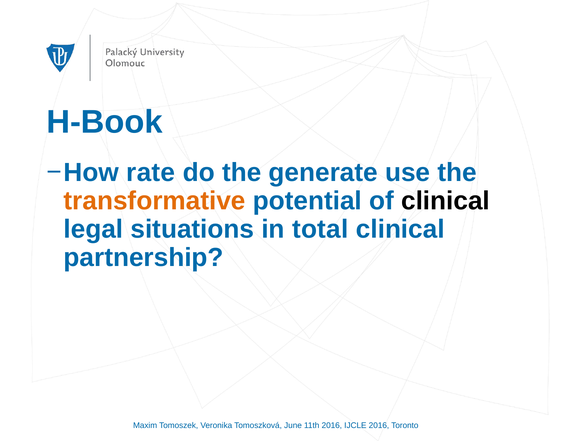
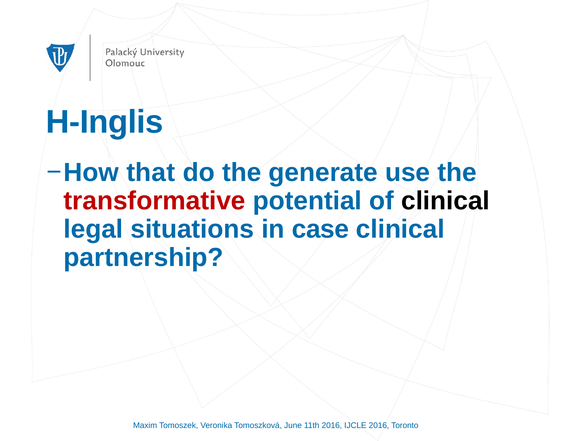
H-Book: H-Book -> H-Inglis (105, 122)
rate: rate -> that (151, 173)
transformative colour: orange -> red (155, 201)
total: total -> case (320, 229)
